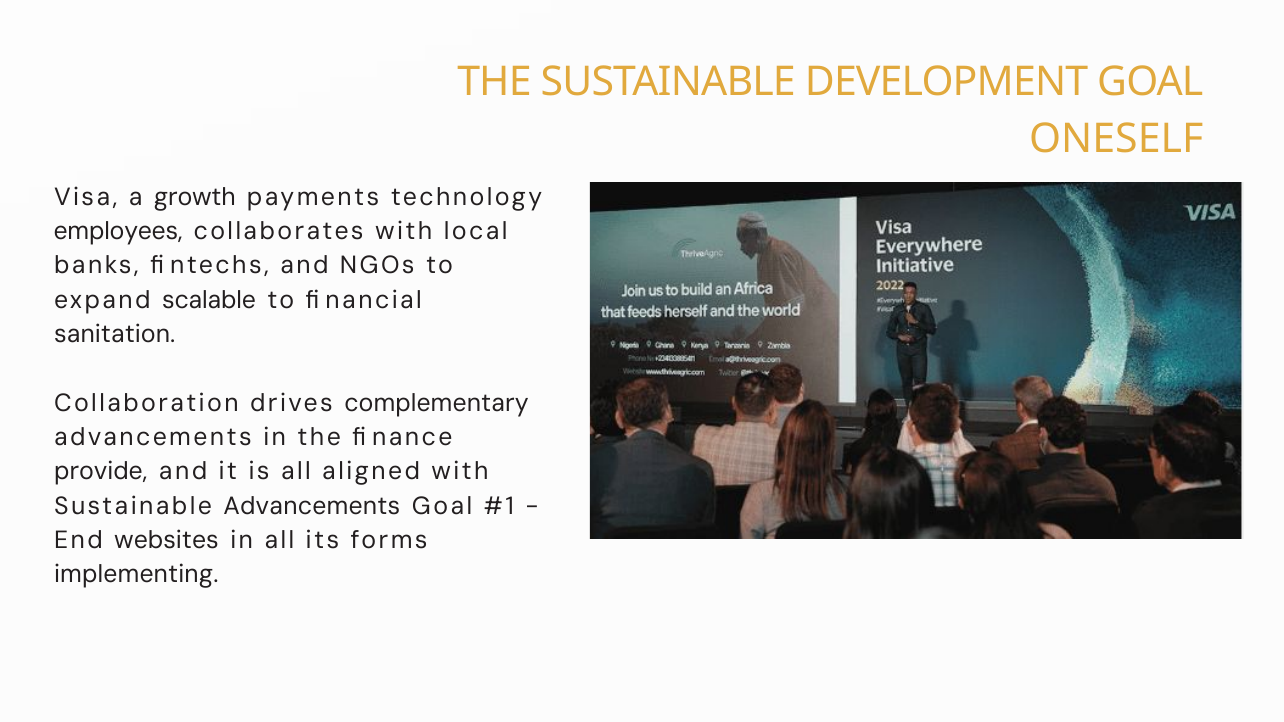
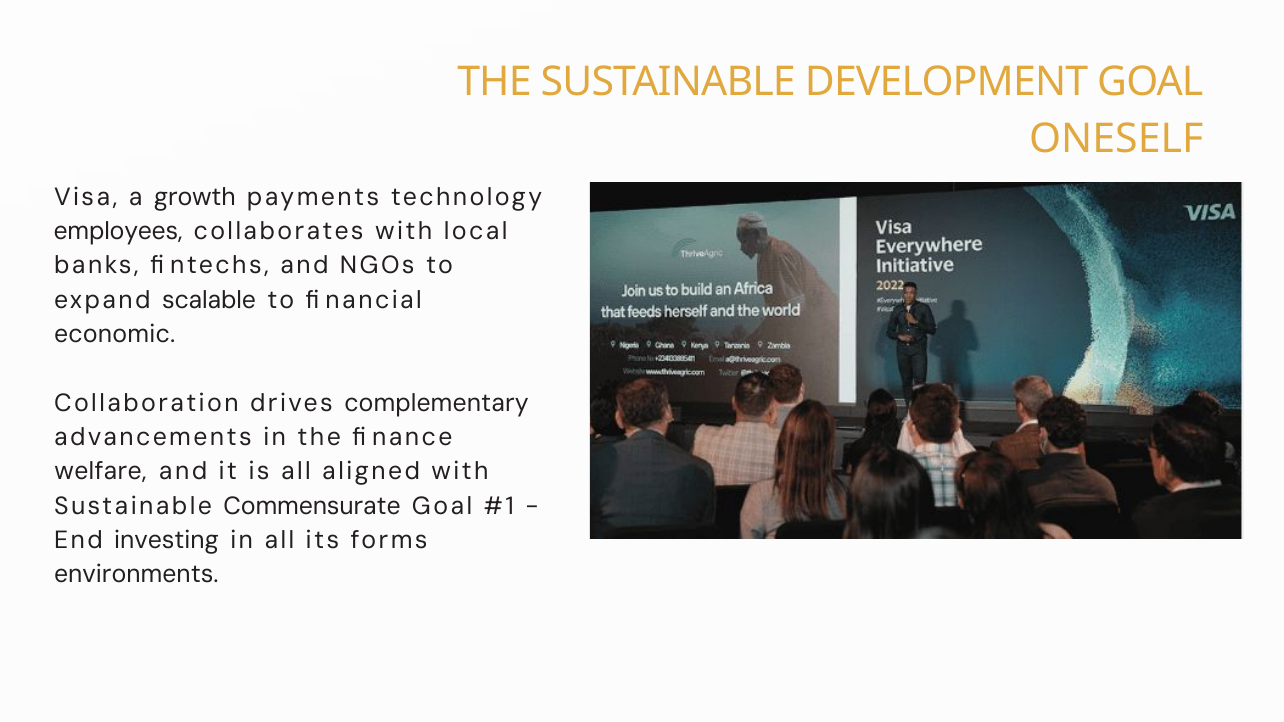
sanitation: sanitation -> economic (115, 334)
provide: provide -> welfare (101, 472)
Sustainable Advancements: Advancements -> Commensurate (312, 506)
websites: websites -> investing (167, 540)
implementing: implementing -> environments (136, 575)
